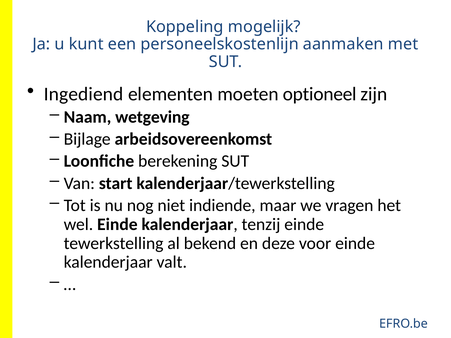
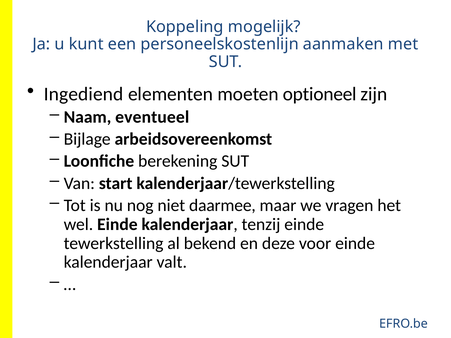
wetgeving: wetgeving -> eventueel (152, 117)
indiende: indiende -> daarmee (222, 206)
